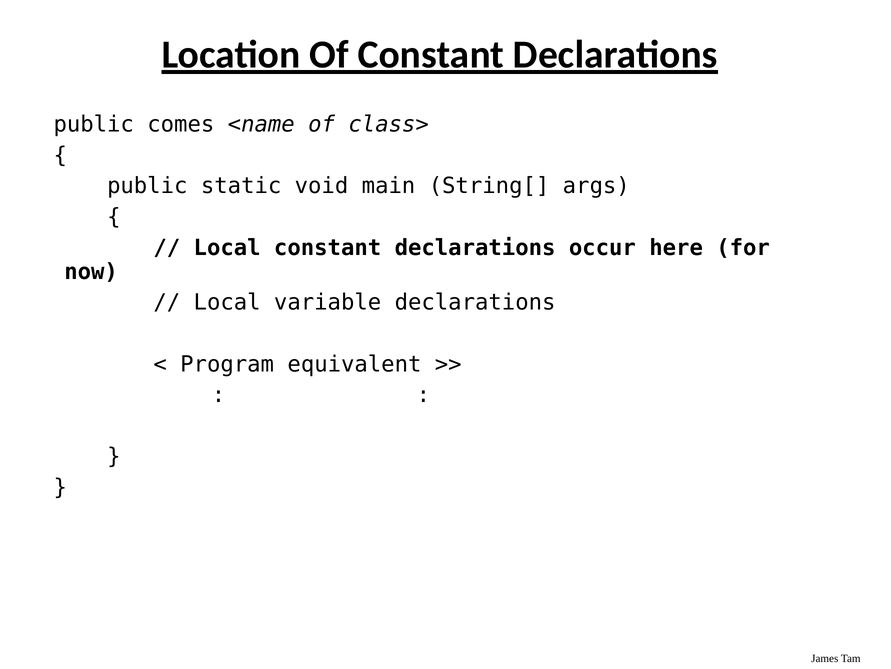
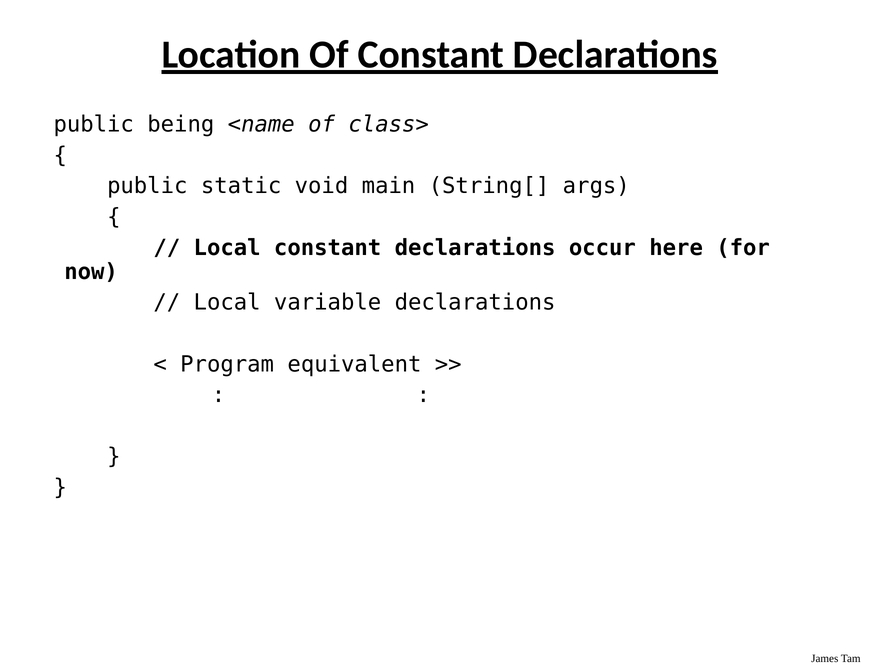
comes: comes -> being (181, 124)
